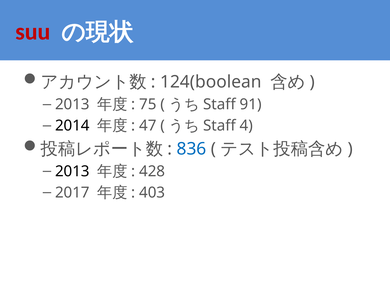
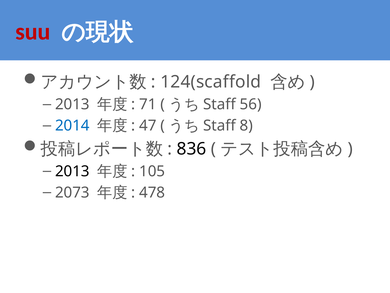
124(boolean: 124(boolean -> 124(scaffold (211, 82)
75: 75 -> 71 (148, 104)
91: 91 -> 56 (251, 104)
2014 colour: black -> blue (72, 125)
4: 4 -> 8 (246, 125)
836 colour: blue -> black (191, 149)
428: 428 -> 105 (152, 171)
2017: 2017 -> 2073 (72, 192)
403: 403 -> 478 (152, 192)
